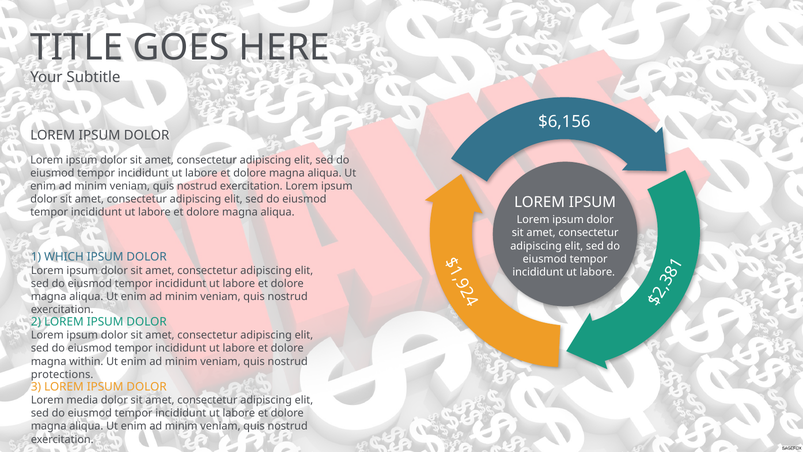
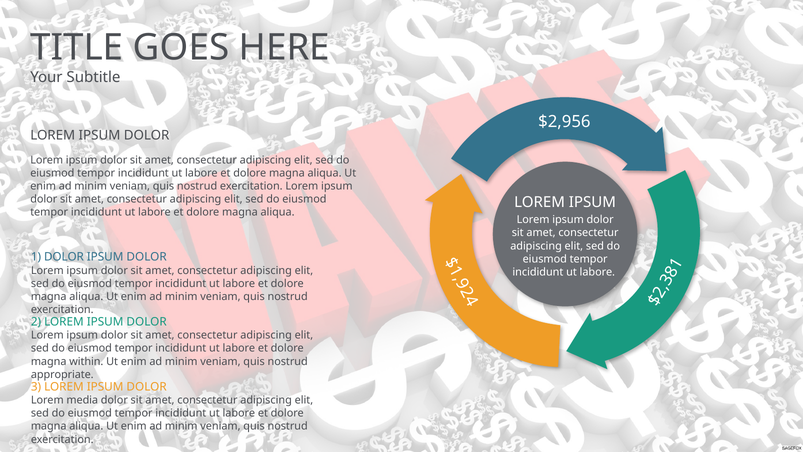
$6,156: $6,156 -> $2,956 (564, 121)
1 WHICH: WHICH -> DOLOR (64, 257)
protections: protections -> appropriate (62, 374)
